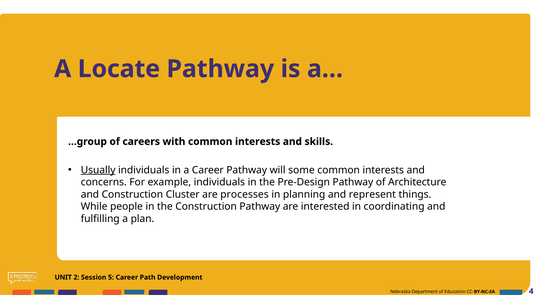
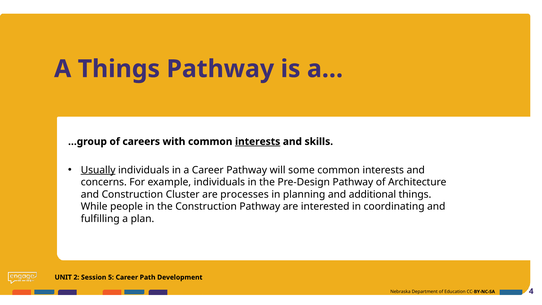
A Locate: Locate -> Things (119, 69)
interests underline: none -> present (258, 142)
represent: represent -> additional (372, 195)
